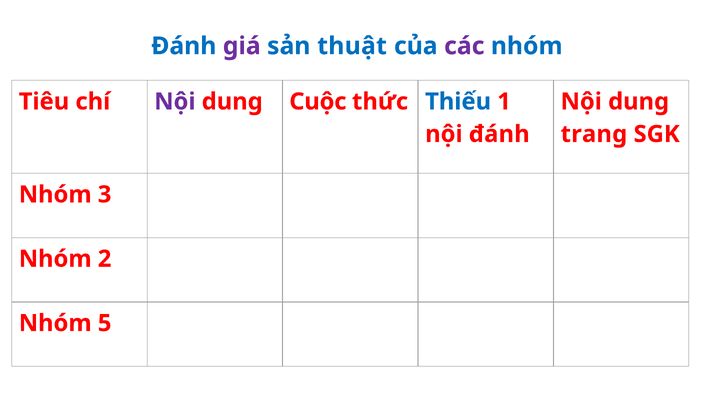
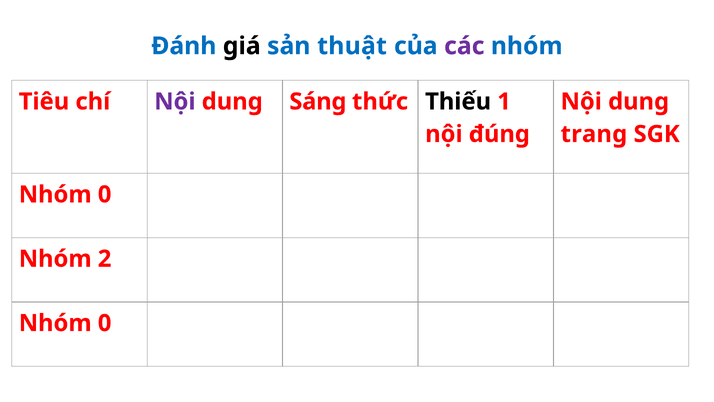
giá colour: purple -> black (242, 46)
Cuộc: Cuộc -> Sáng (318, 102)
Thiếu colour: blue -> black (458, 102)
nội đánh: đánh -> đúng (499, 134)
3: 3 -> 0 (105, 194)
5: 5 -> 0 (105, 323)
